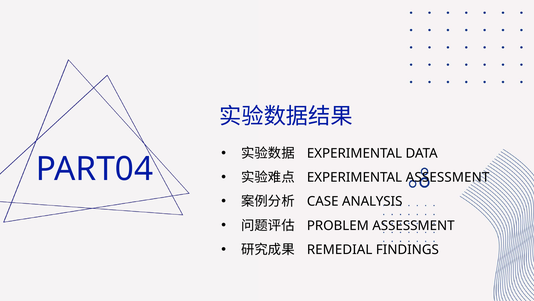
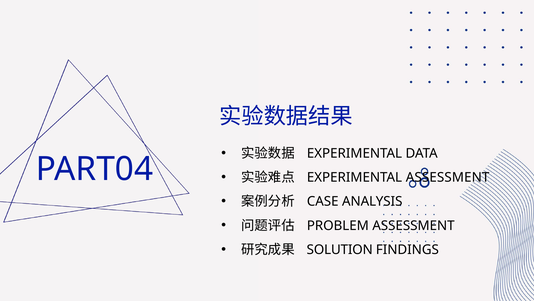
REMEDIAL: REMEDIAL -> SOLUTION (340, 249)
